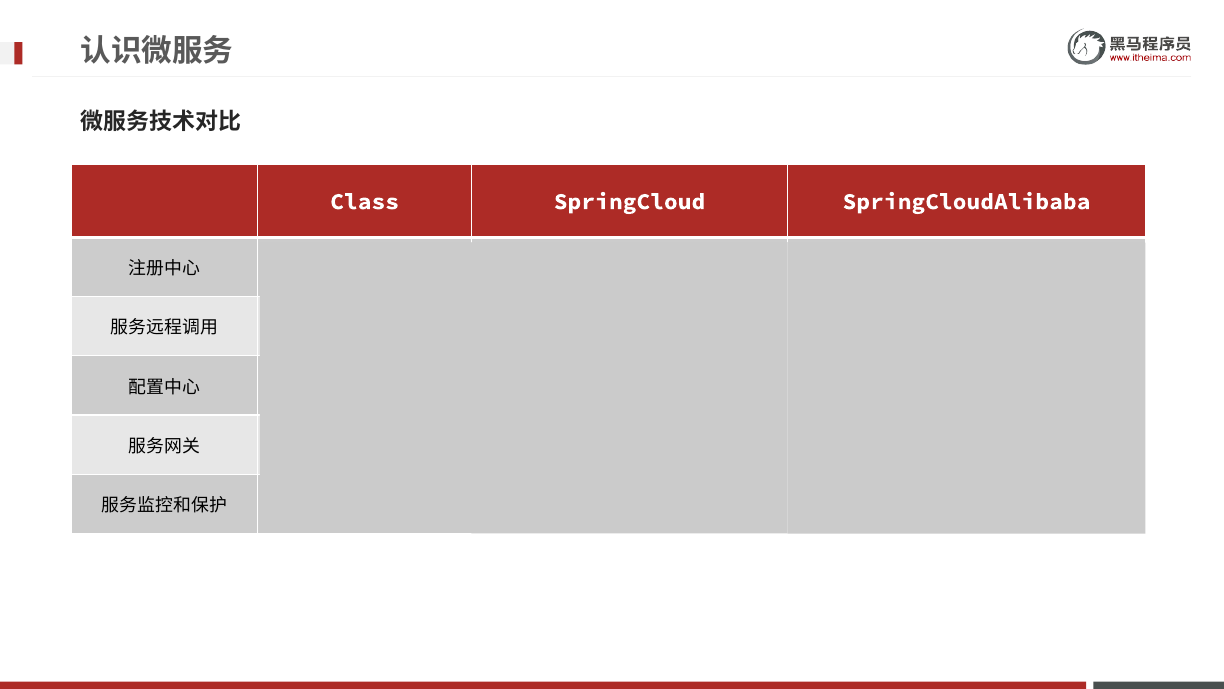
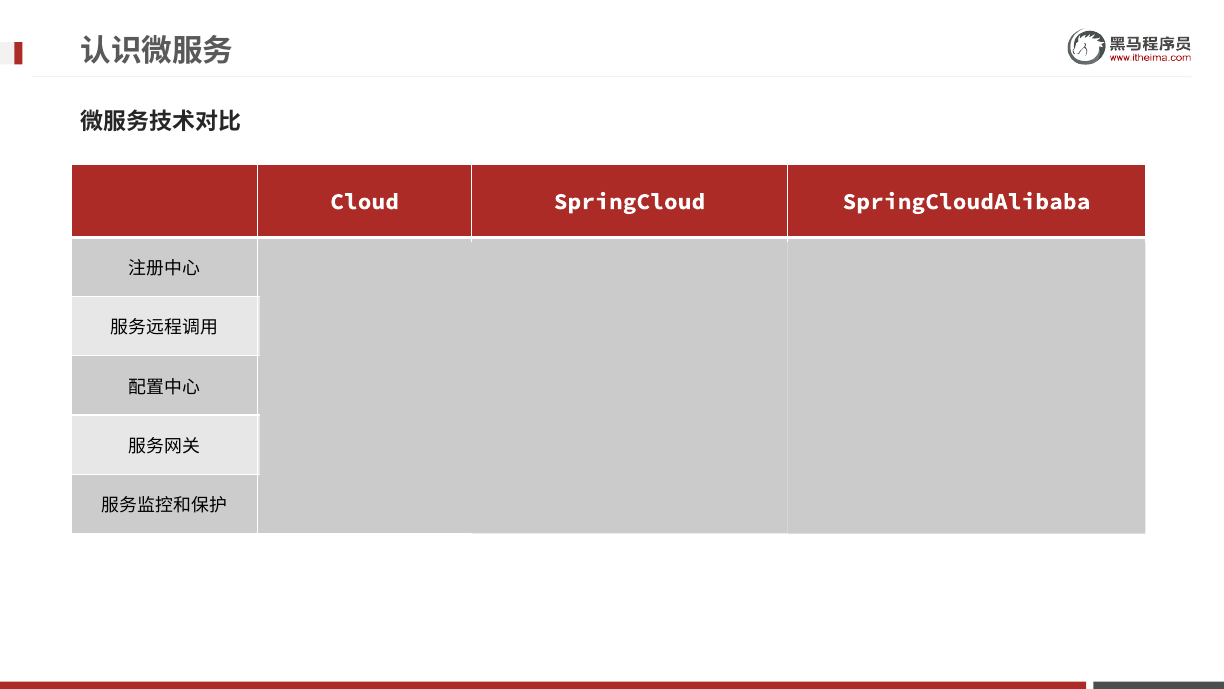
Class: Class -> Cloud (365, 201)
